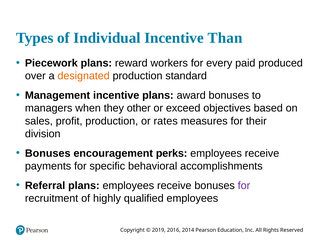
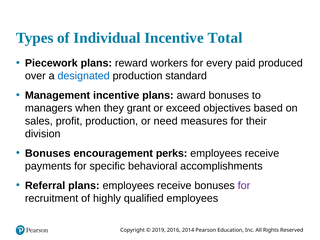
Than: Than -> Total (225, 38)
designated colour: orange -> blue (84, 76)
other: other -> grant (139, 108)
rates: rates -> need (166, 121)
